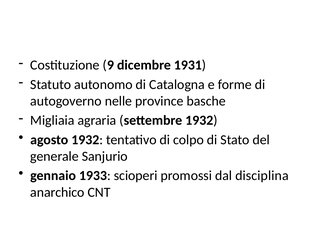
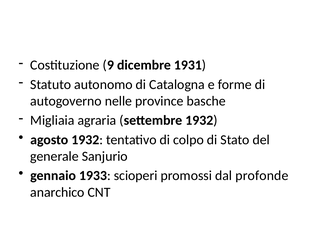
disciplina: disciplina -> profonde (262, 175)
